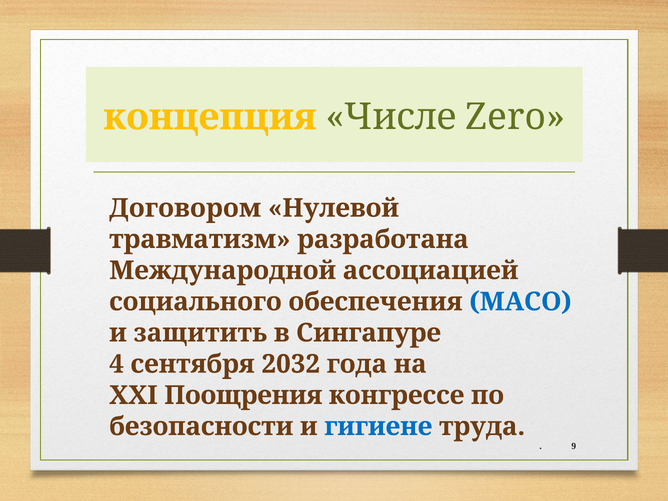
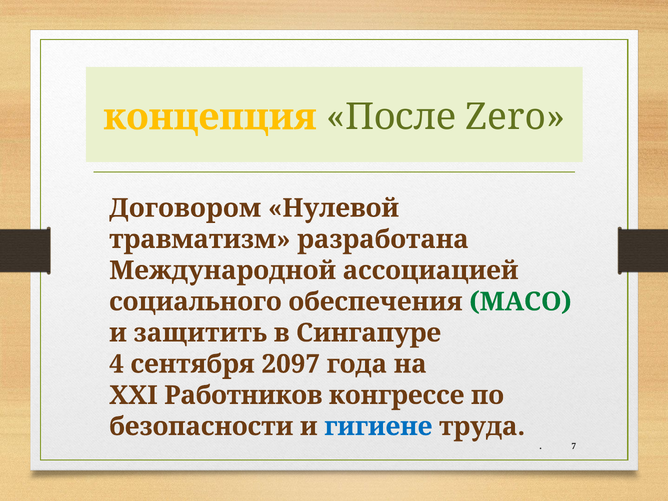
Числе: Числе -> После (391, 117)
МАСО colour: blue -> green (520, 302)
2032: 2032 -> 2097 (291, 364)
Поощрения: Поощрения -> Работников (243, 395)
9: 9 -> 7 (574, 446)
